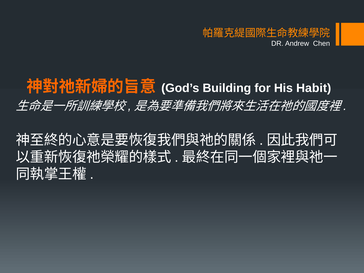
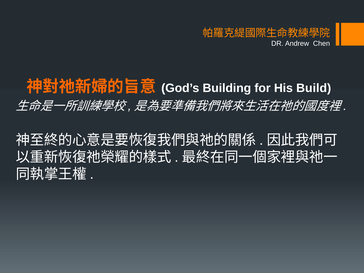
Habit: Habit -> Build (314, 88)
